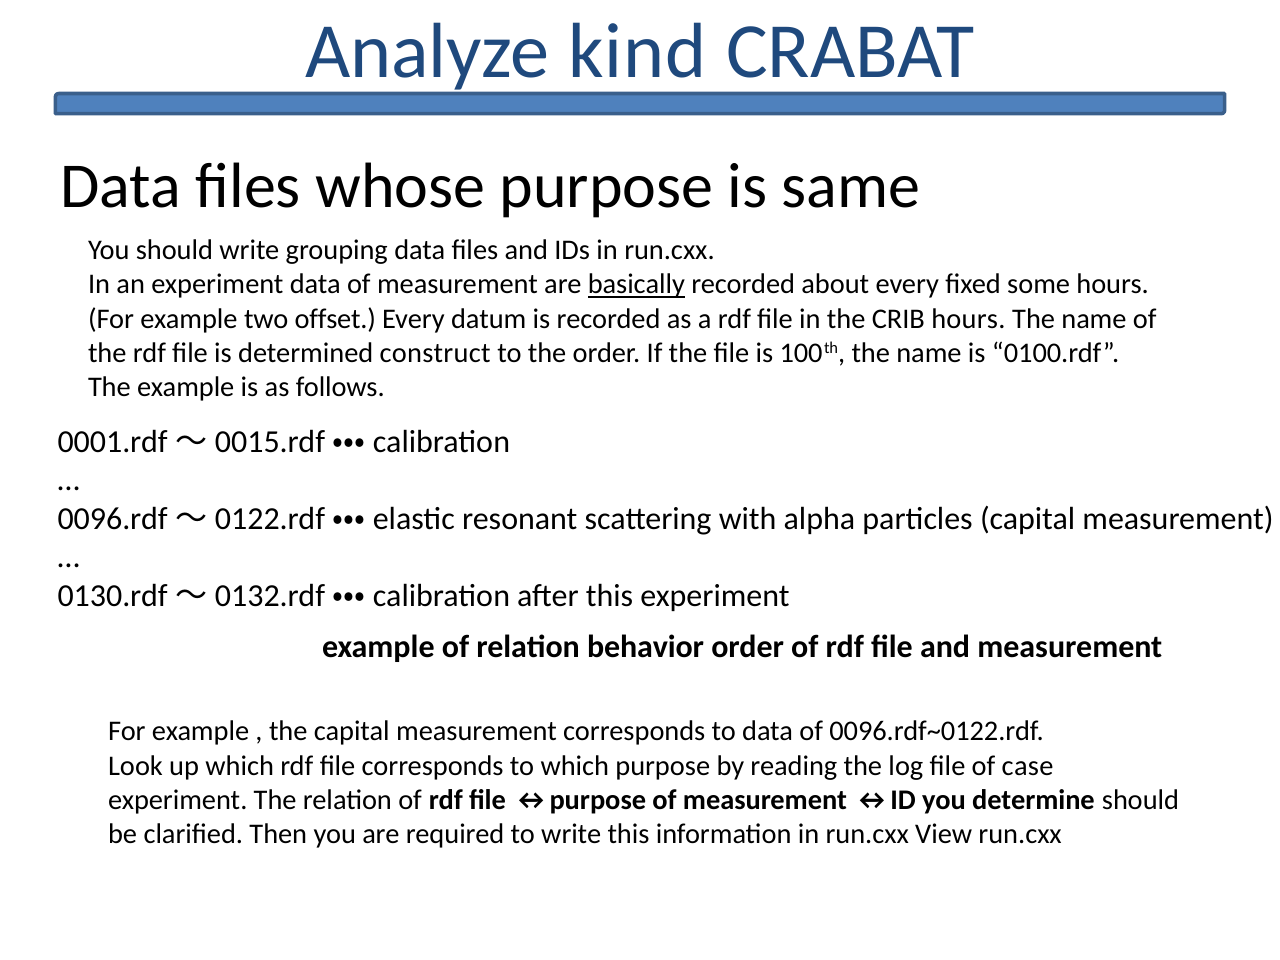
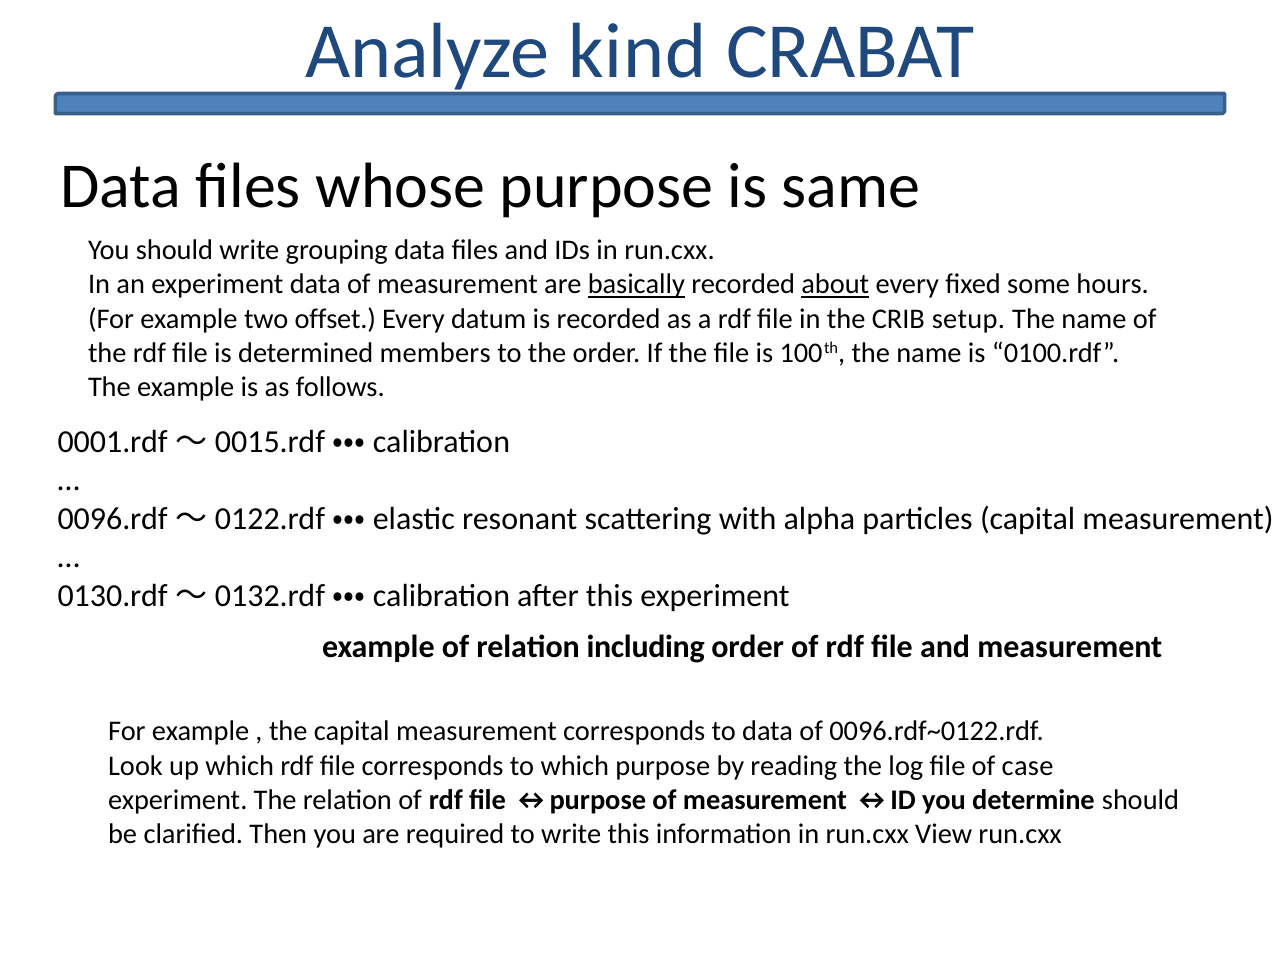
about underline: none -> present (835, 285)
CRIB hours: hours -> setup (968, 319)
construct: construct -> members (435, 353)
behavior: behavior -> including (646, 647)
